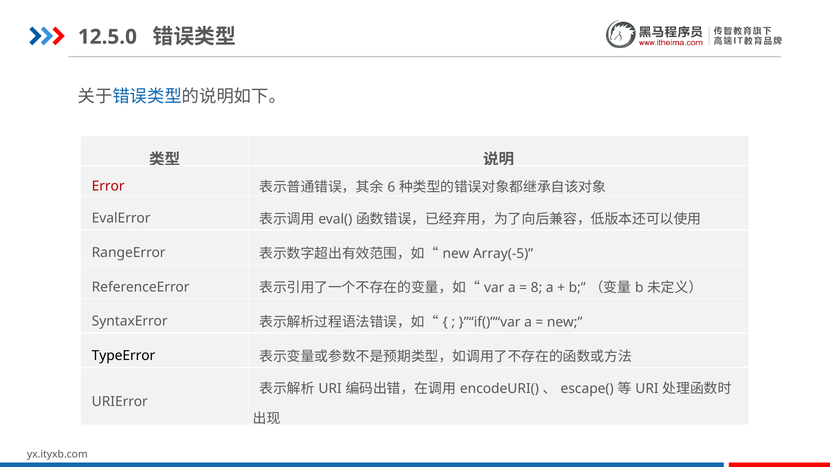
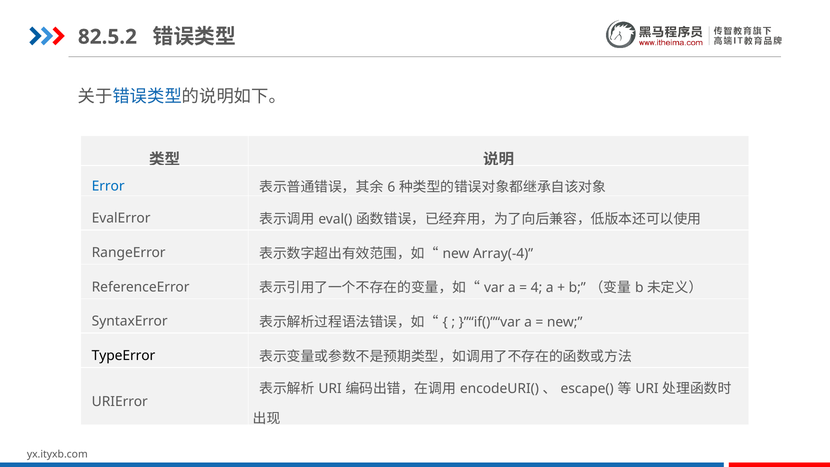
12.5.0: 12.5.0 -> 82.5.2 (107, 37)
Error colour: red -> blue (108, 186)
Array(-5: Array(-5 -> Array(-4 (503, 254)
8: 8 -> 4 (537, 288)
